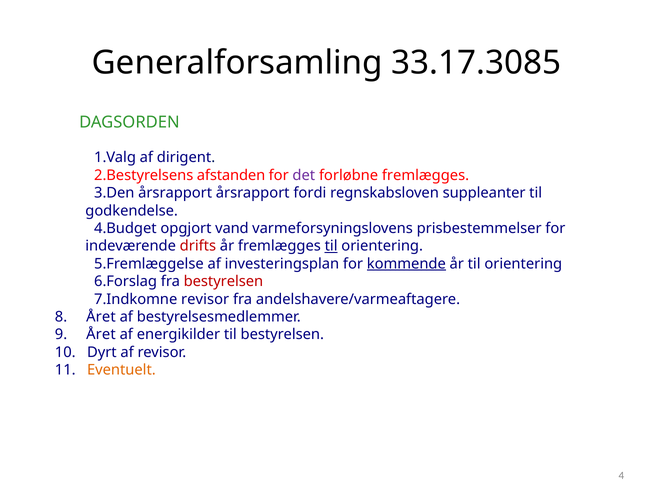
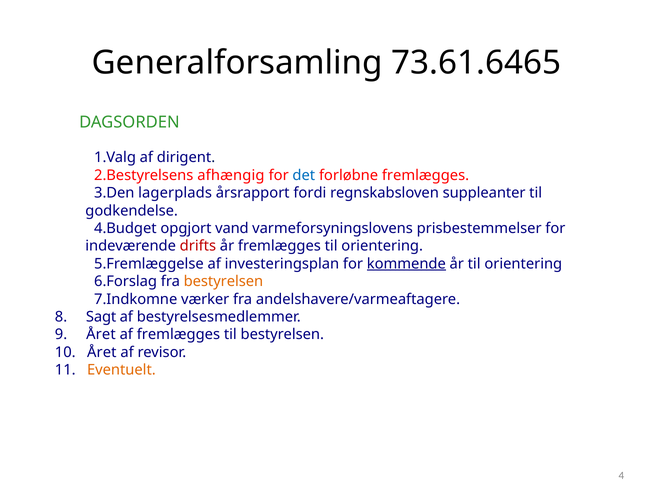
33.17.3085: 33.17.3085 -> 73.61.6465 (476, 63)
afstanden: afstanden -> afhængig (231, 175)
det colour: purple -> blue (304, 175)
årsrapport: årsrapport -> lagerplads (175, 193)
til underline: present -> none (331, 246)
bestyrelsen colour: red -> orange (223, 281)
revisor: revisor -> værker (205, 299)
8 Året: Året -> Sagt (101, 317)
af energikilder: energikilder -> fremlægges (178, 335)
10 Dyrt: Dyrt -> Året (102, 352)
